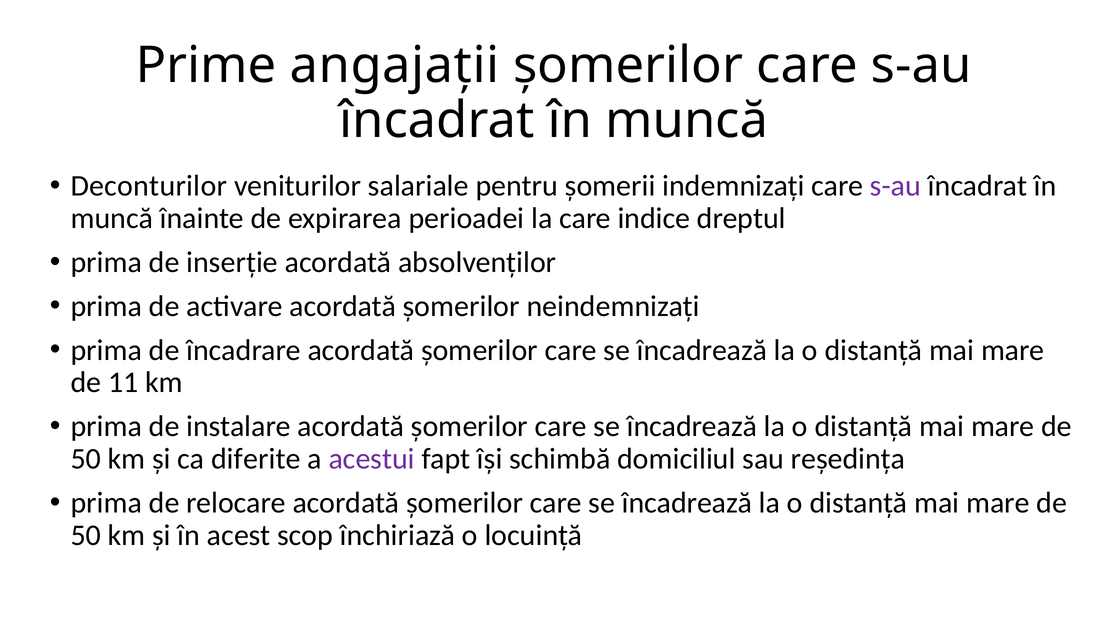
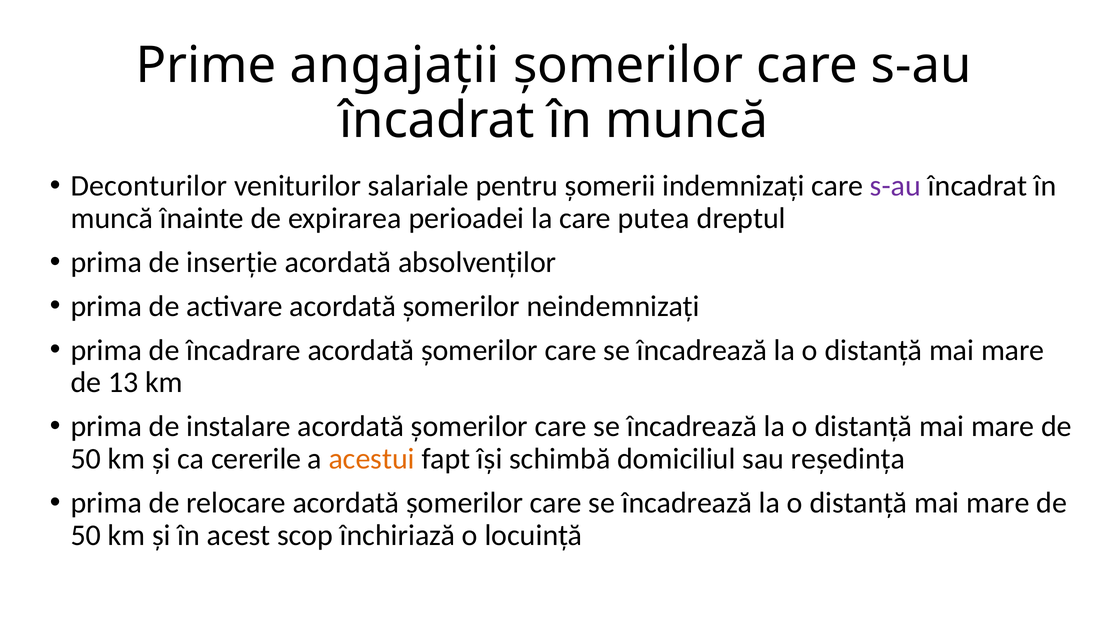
indice: indice -> putea (654, 218)
11: 11 -> 13 (123, 383)
diferite: diferite -> cererile (256, 459)
acestui colour: purple -> orange (372, 459)
